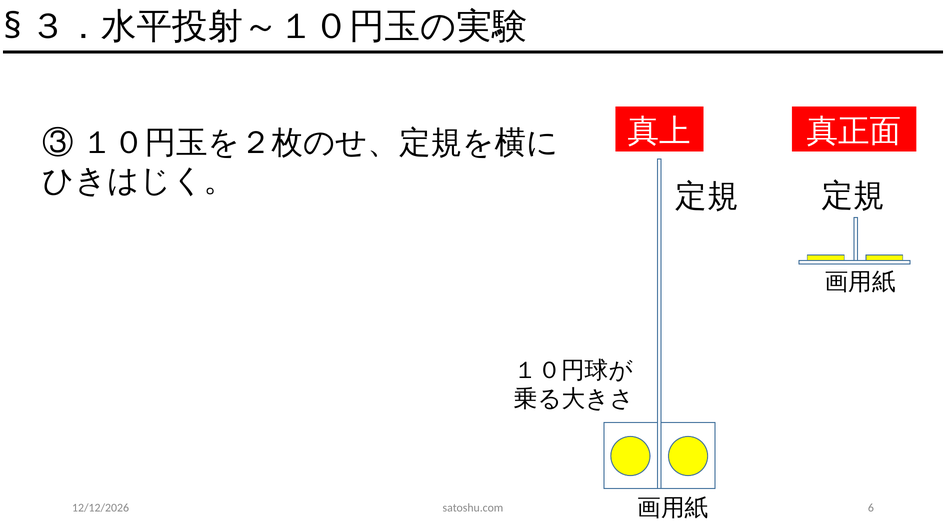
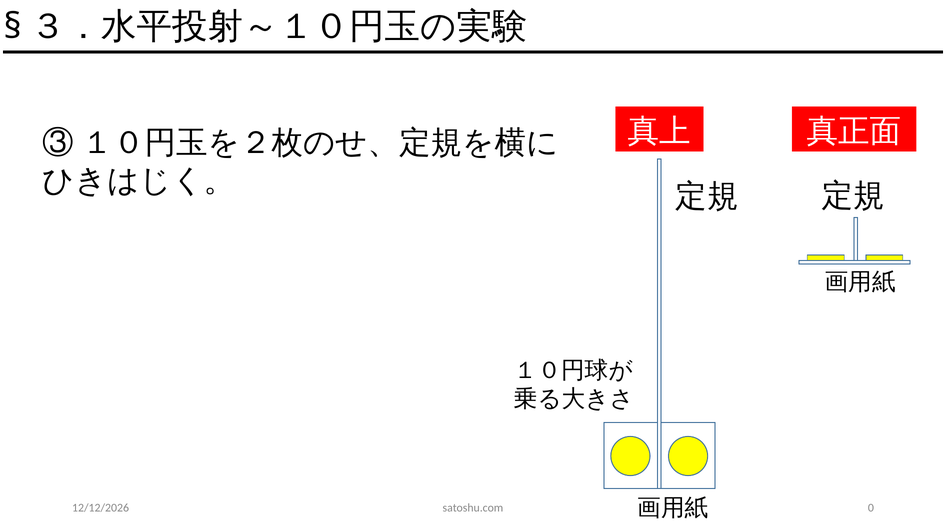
6: 6 -> 0 (871, 508)
